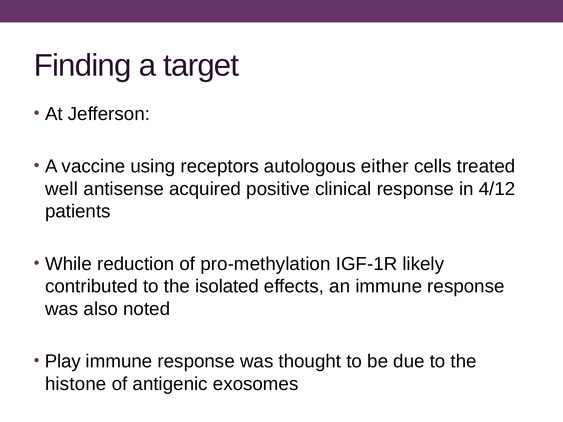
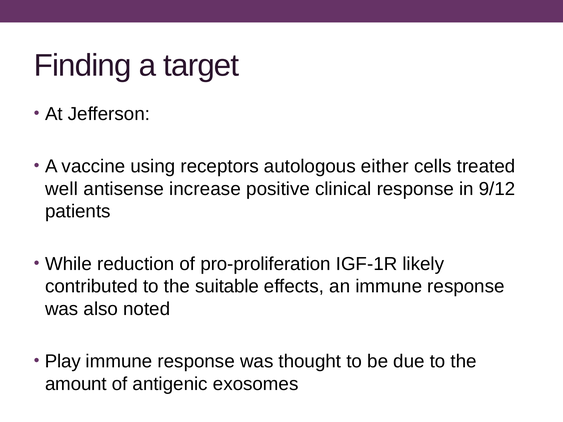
acquired: acquired -> increase (205, 189)
4/12: 4/12 -> 9/12 (497, 189)
pro-methylation: pro-methylation -> pro-proliferation (266, 264)
isolated: isolated -> suitable (227, 287)
histone: histone -> amount (76, 384)
